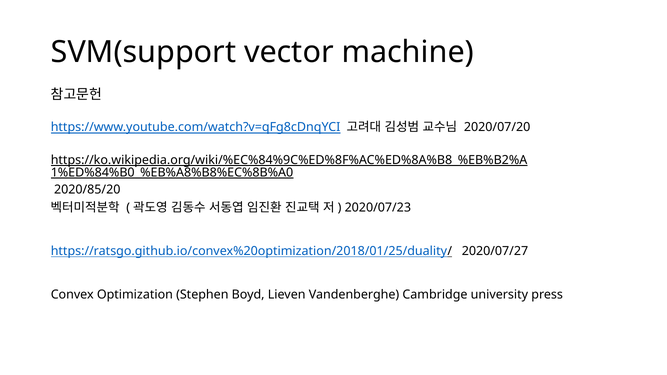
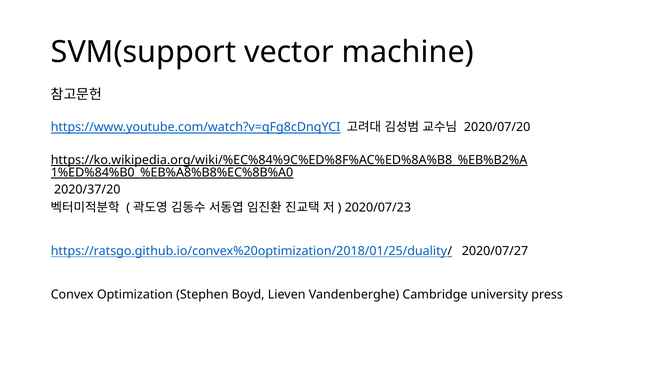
2020/85/20: 2020/85/20 -> 2020/37/20 (87, 189)
